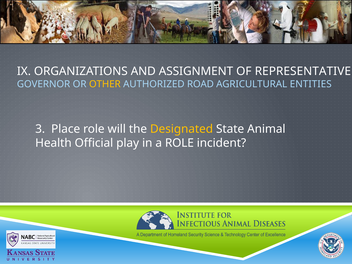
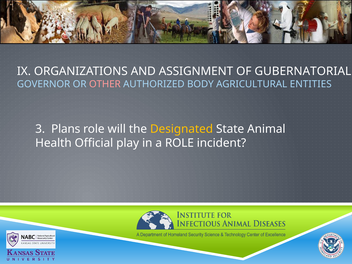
REPRESENTATIVE: REPRESENTATIVE -> GUBERNATORIAL (303, 71)
OTHER colour: yellow -> pink (105, 84)
ROAD: ROAD -> BODY (200, 84)
Place: Place -> Plans (66, 129)
